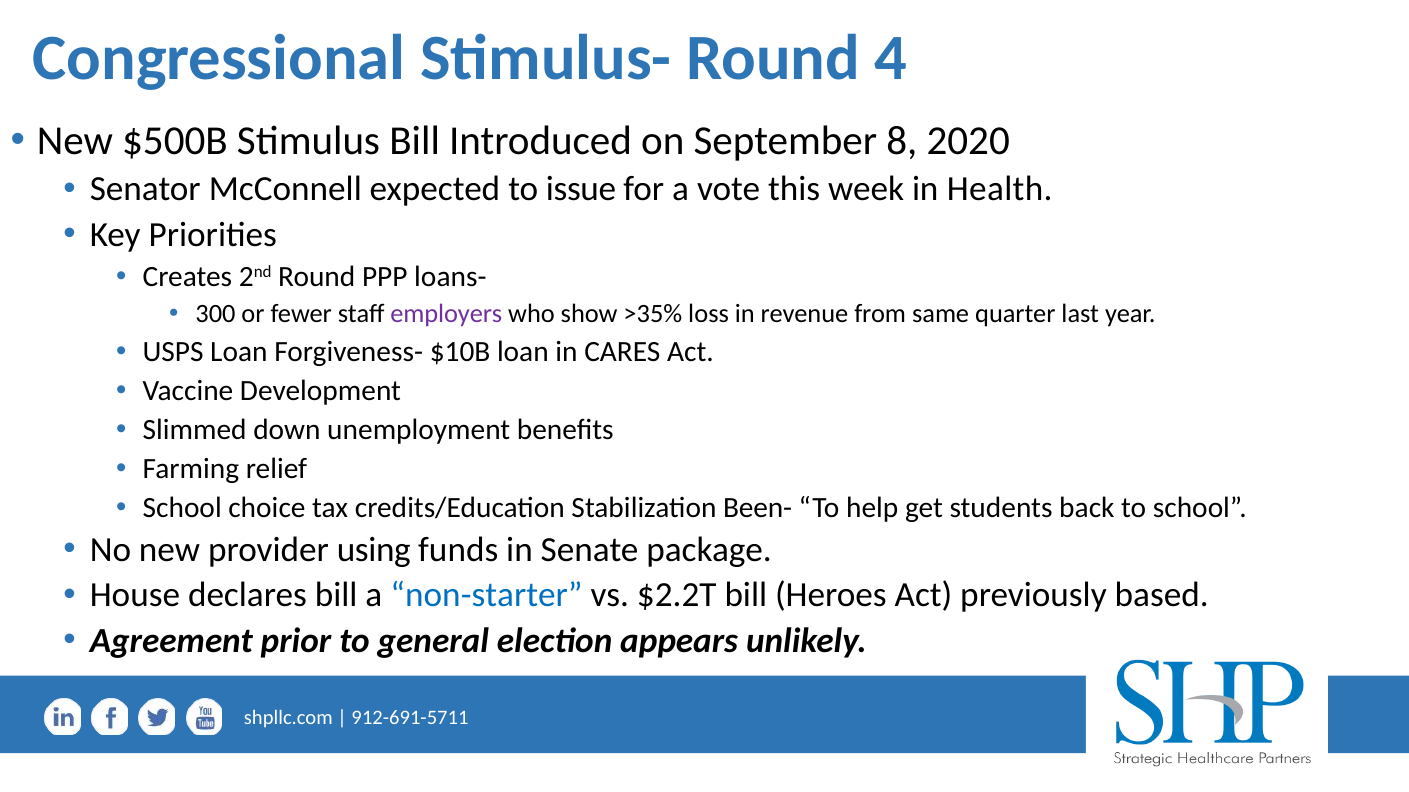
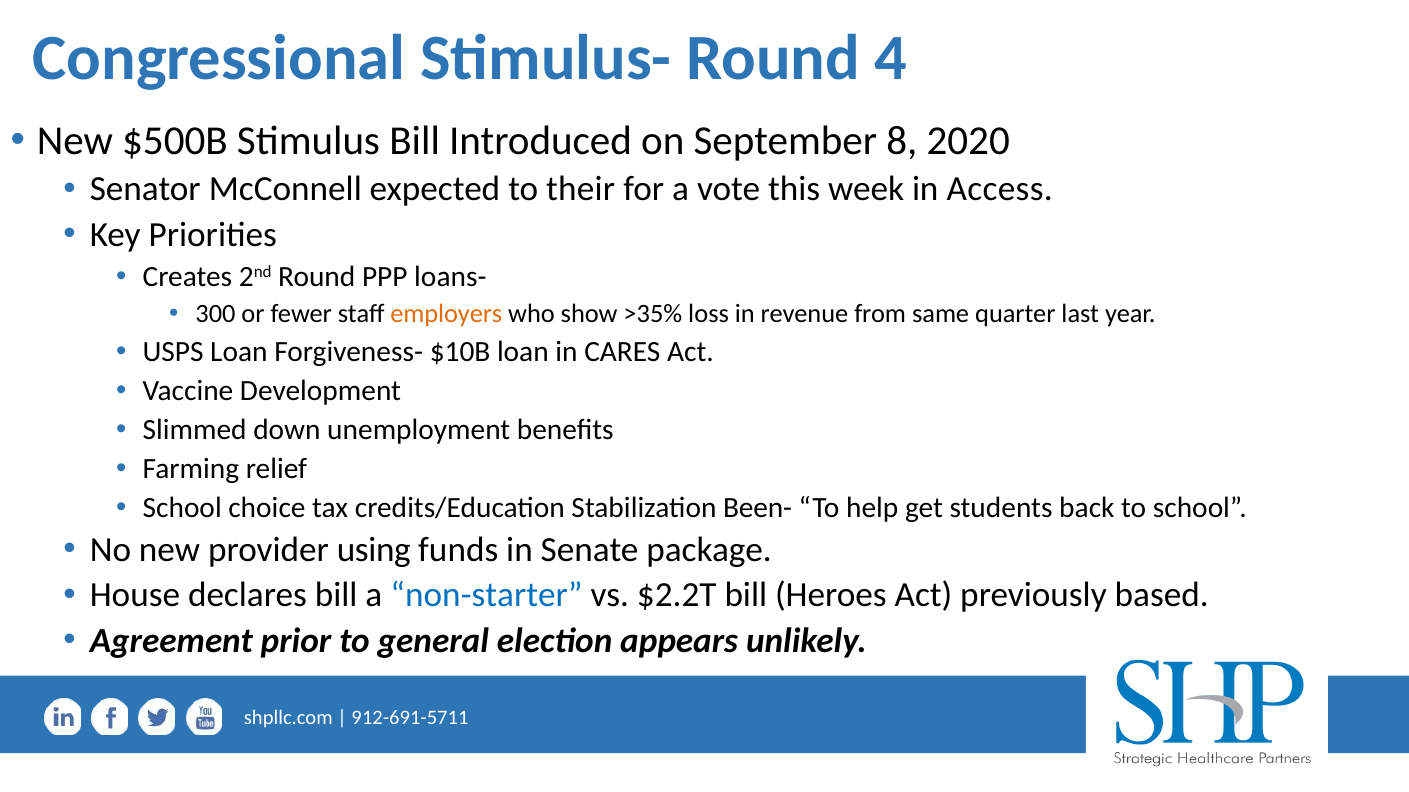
issue: issue -> their (581, 189)
Health: Health -> Access (1000, 189)
employers colour: purple -> orange (446, 314)
